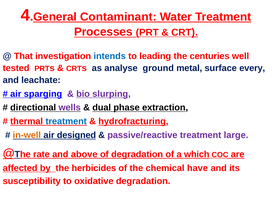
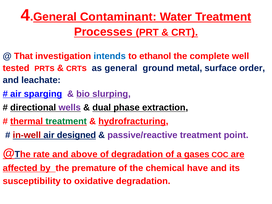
leading: leading -> ethanol (155, 56)
centuries: centuries -> complete (210, 56)
analyse: analyse -> general (121, 68)
every: every -> order (252, 68)
treatment colour: blue -> green (66, 121)
in-well colour: orange -> red (27, 135)
large: large -> point (236, 135)
which: which -> gases (197, 154)
herbicides: herbicides -> premature (94, 168)
